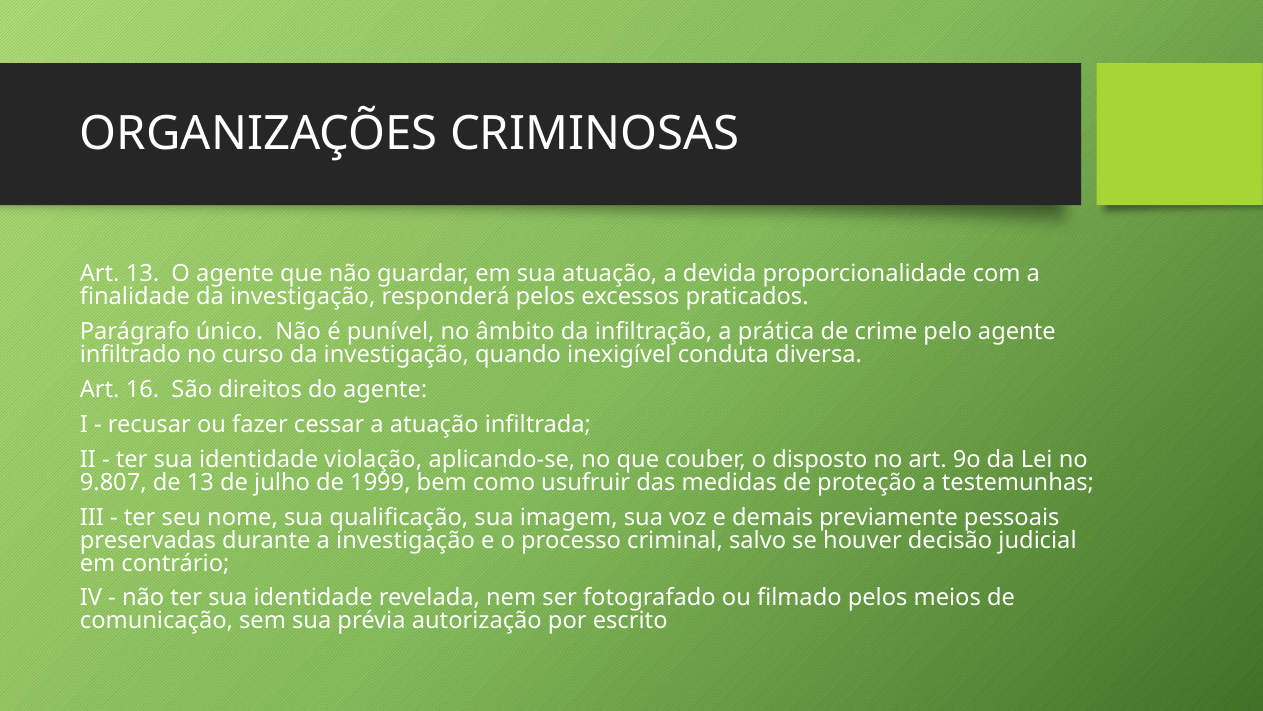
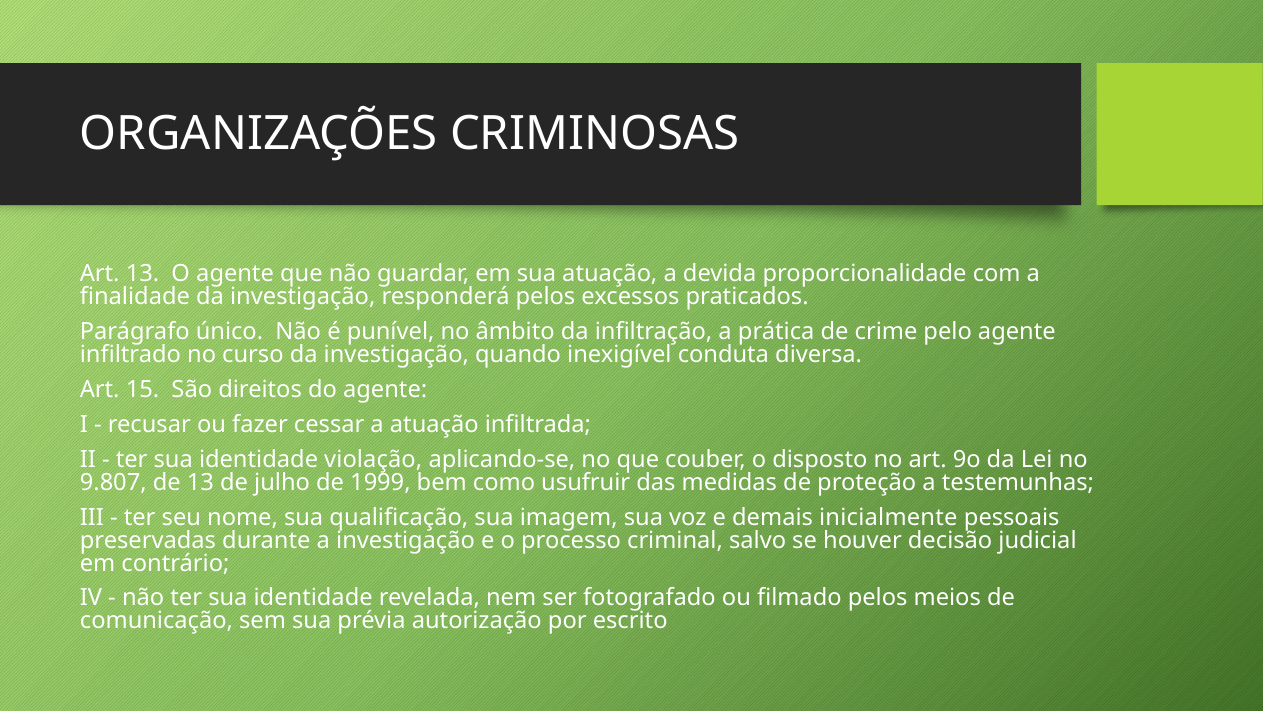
16: 16 -> 15 (143, 389)
previamente: previamente -> inicialmente (888, 517)
